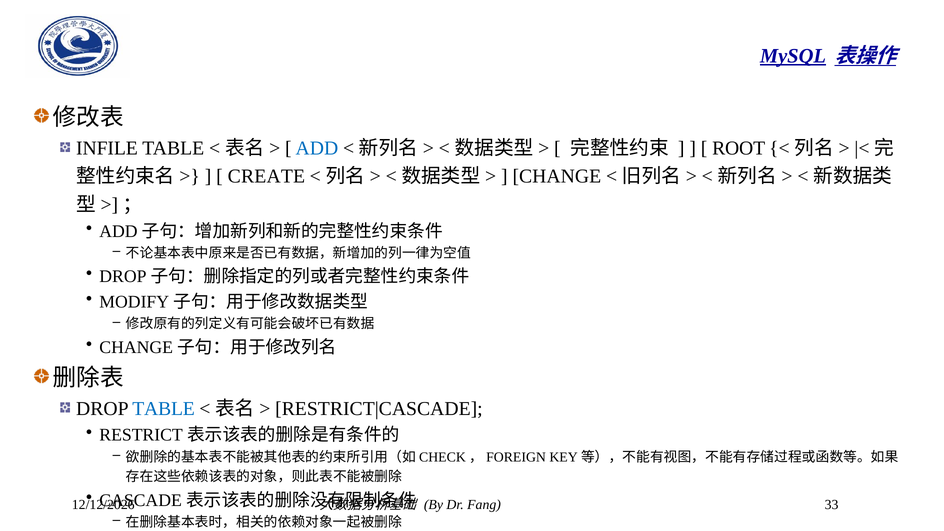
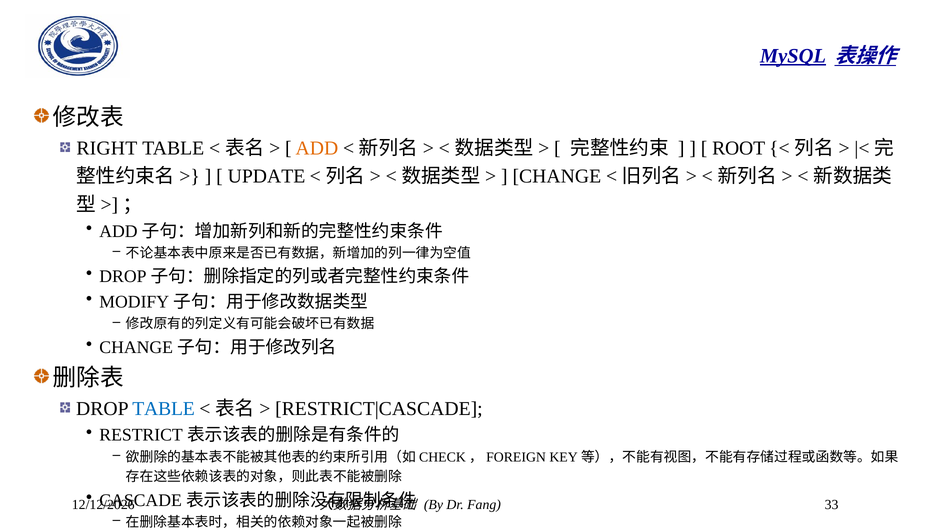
INFILE: INFILE -> RIGHT (107, 148)
ADD colour: blue -> orange (317, 148)
CREATE: CREATE -> UPDATE (267, 176)
